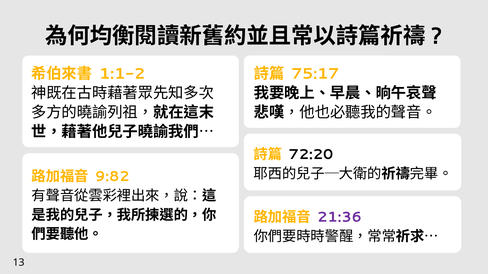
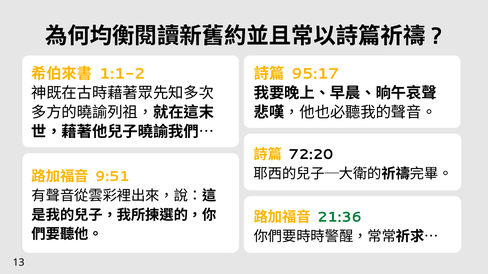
75:17: 75:17 -> 95:17 (315, 74)
9:82: 9:82 -> 9:51 (112, 177)
21:36 colour: purple -> green (339, 217)
